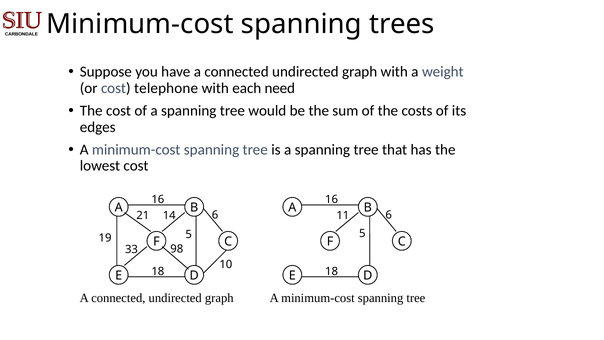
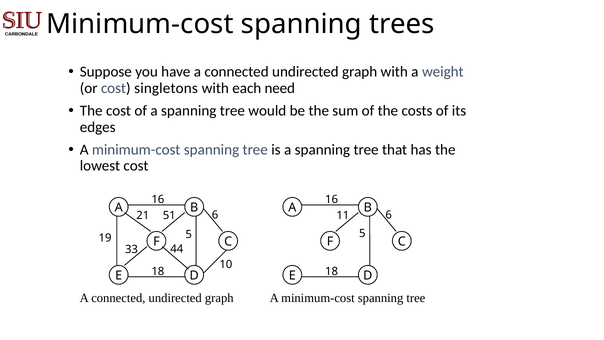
telephone: telephone -> singletons (166, 88)
14: 14 -> 51 (169, 215)
98: 98 -> 44 (177, 249)
